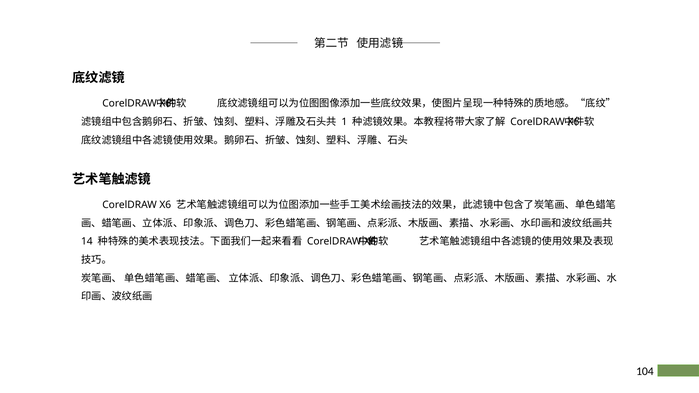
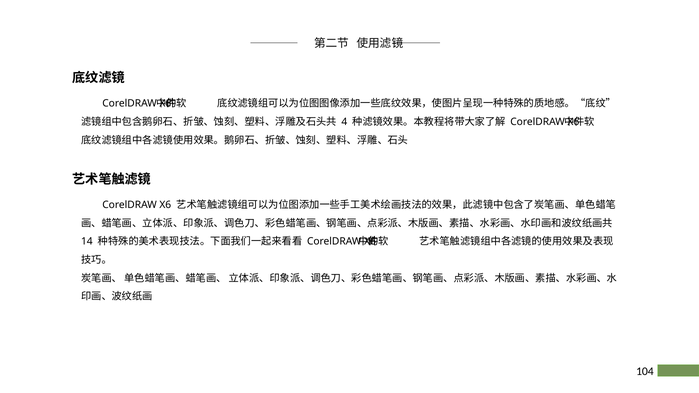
1: 1 -> 4 (344, 122)
